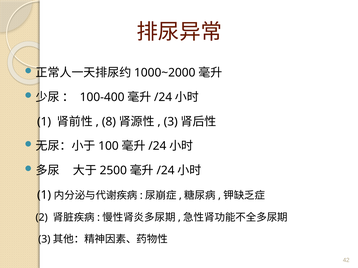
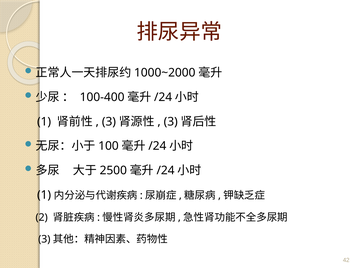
8: 8 -> 3 (109, 122)
